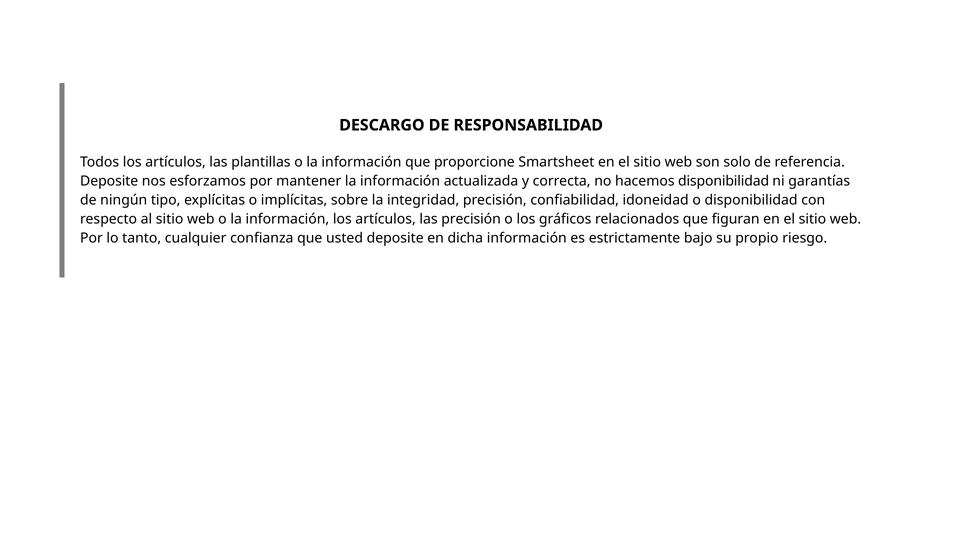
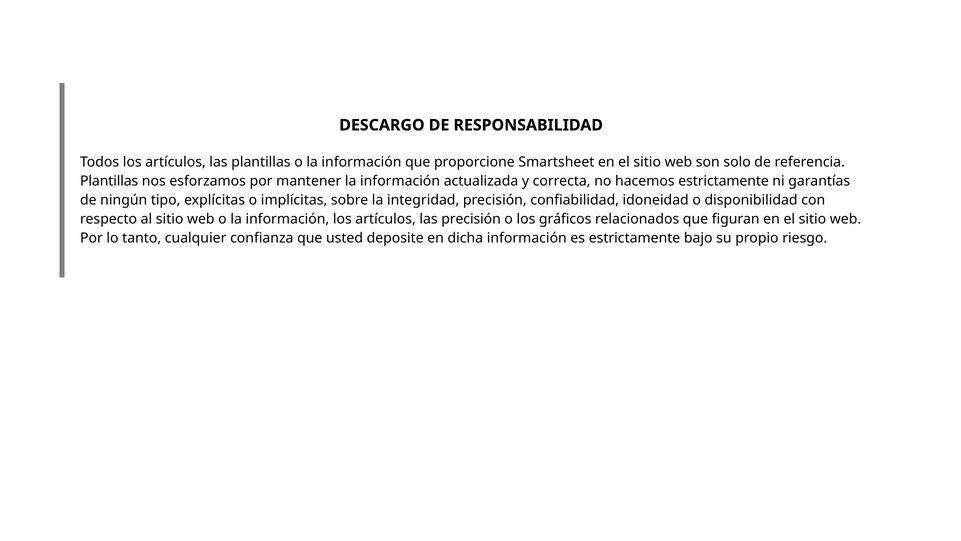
Deposite: Deposite -> Plantillas (109, 181)
hacemos disponibilidad: disponibilidad -> estrictamente (724, 181)
